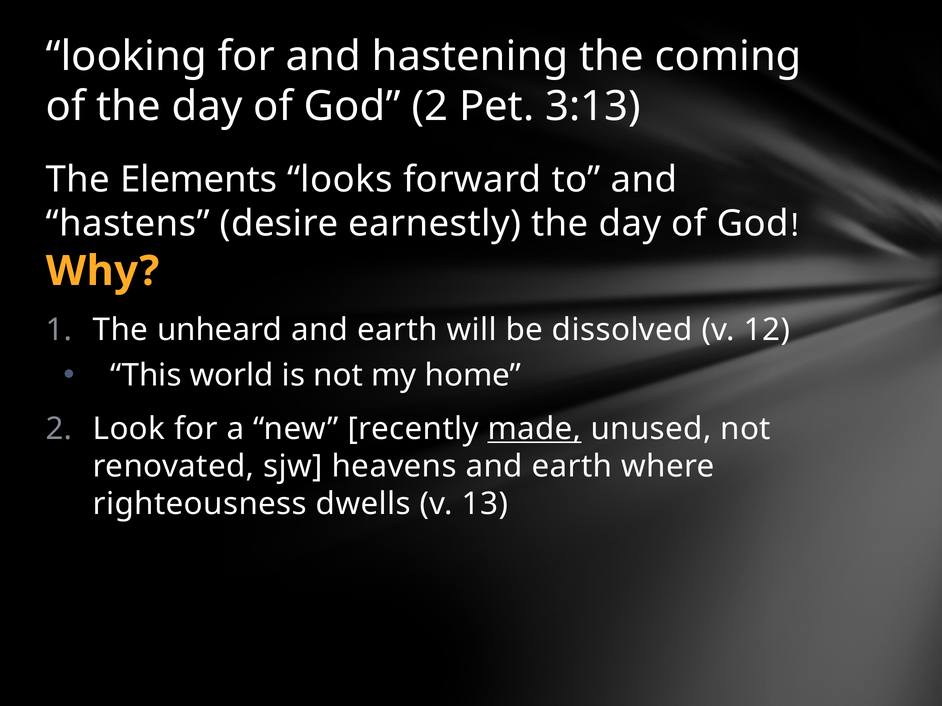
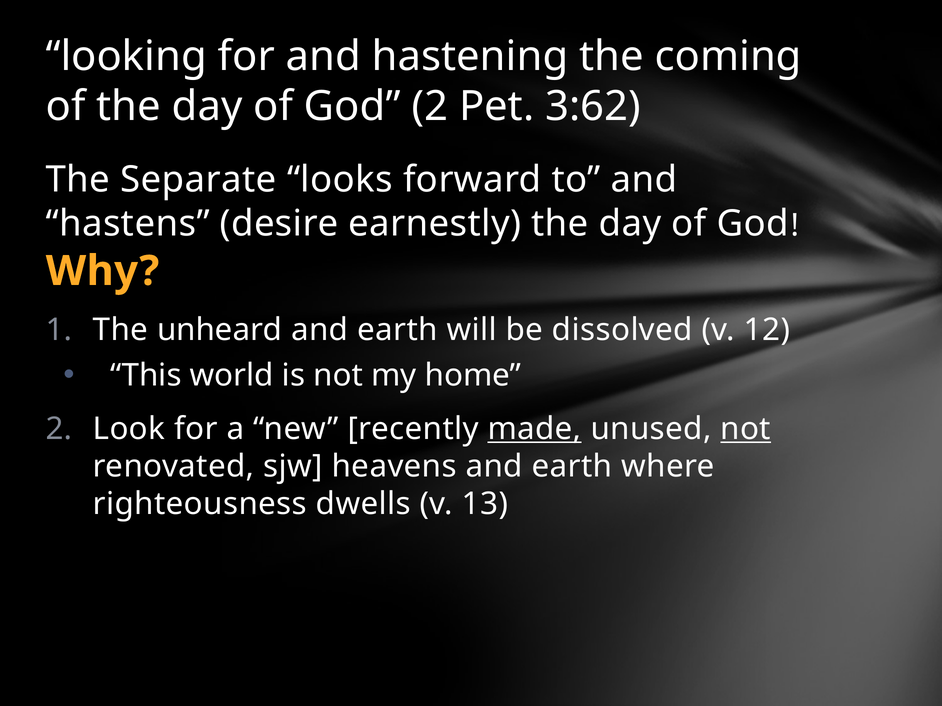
3:13: 3:13 -> 3:62 (593, 107)
Elements: Elements -> Separate (198, 180)
not underline: none -> present (746, 429)
